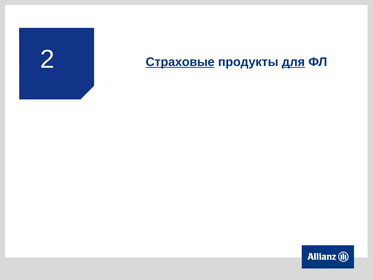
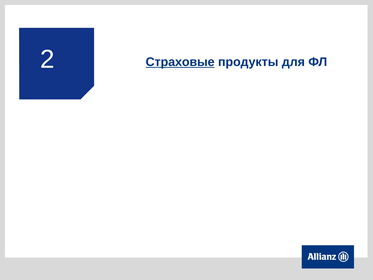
для underline: present -> none (293, 62)
